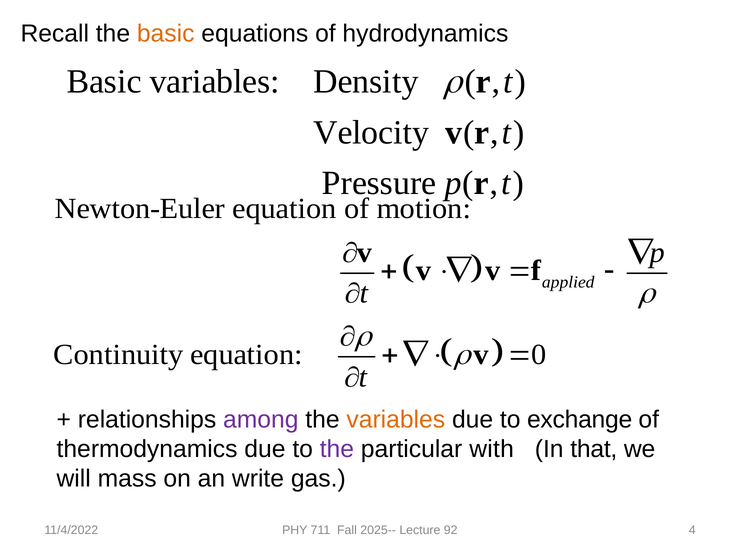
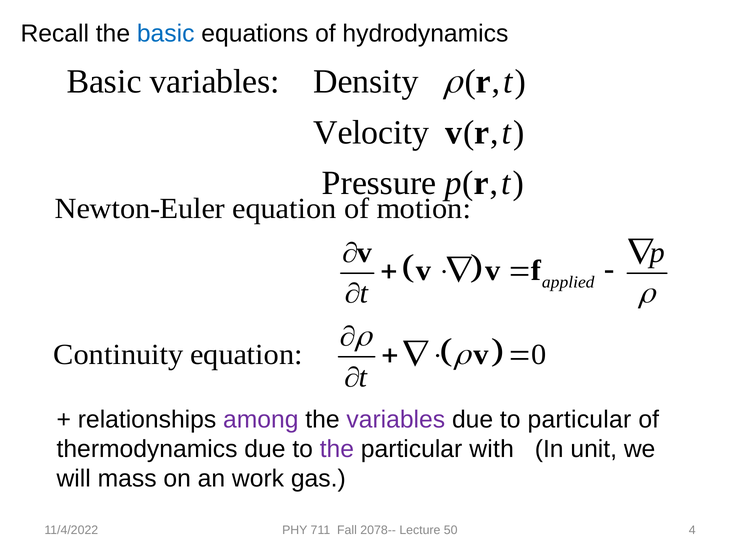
basic colour: orange -> blue (166, 34)
variables colour: orange -> purple (396, 419)
to exchange: exchange -> particular (579, 419)
that: that -> unit (594, 449)
write: write -> work (258, 479)
2025--: 2025-- -> 2078-- (378, 530)
92: 92 -> 50 (451, 530)
